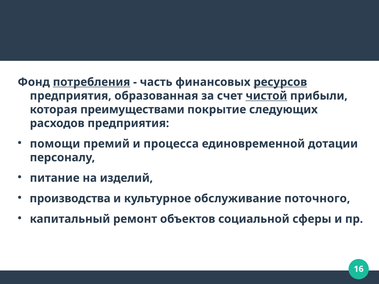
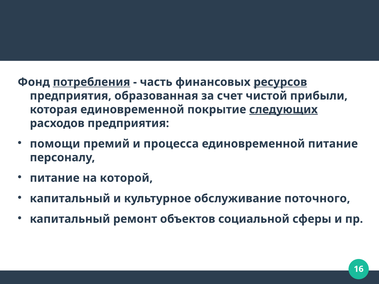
чистой underline: present -> none (266, 96)
которая преимуществами: преимуществами -> единовременной (132, 110)
следующих underline: none -> present (283, 110)
единовременной дотации: дотации -> питание (333, 144)
изделий: изделий -> которой (126, 178)
производства: производства -> капитальный (70, 199)
